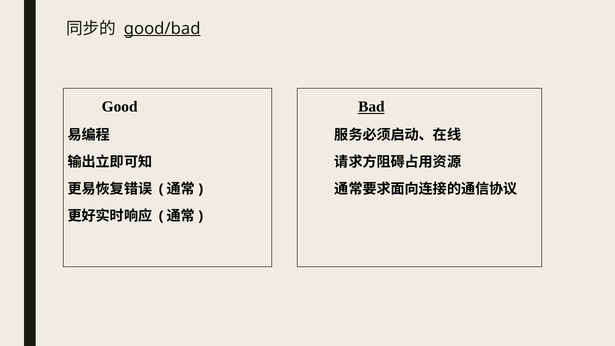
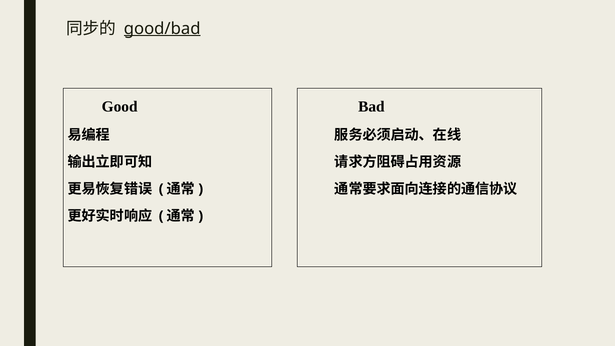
Bad underline: present -> none (371, 107)
